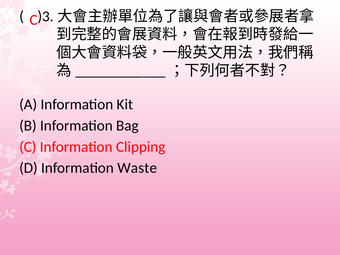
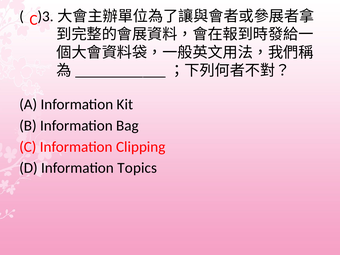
Waste: Waste -> Topics (137, 168)
